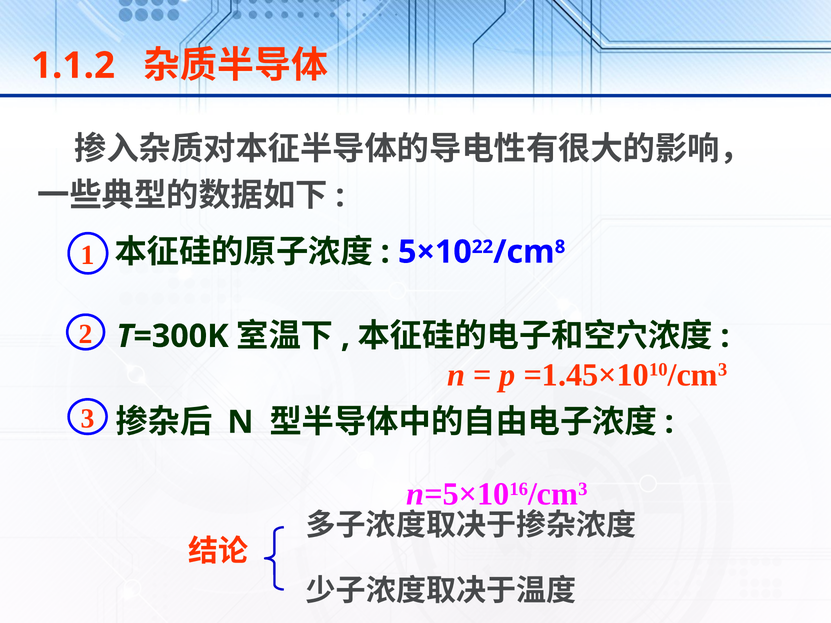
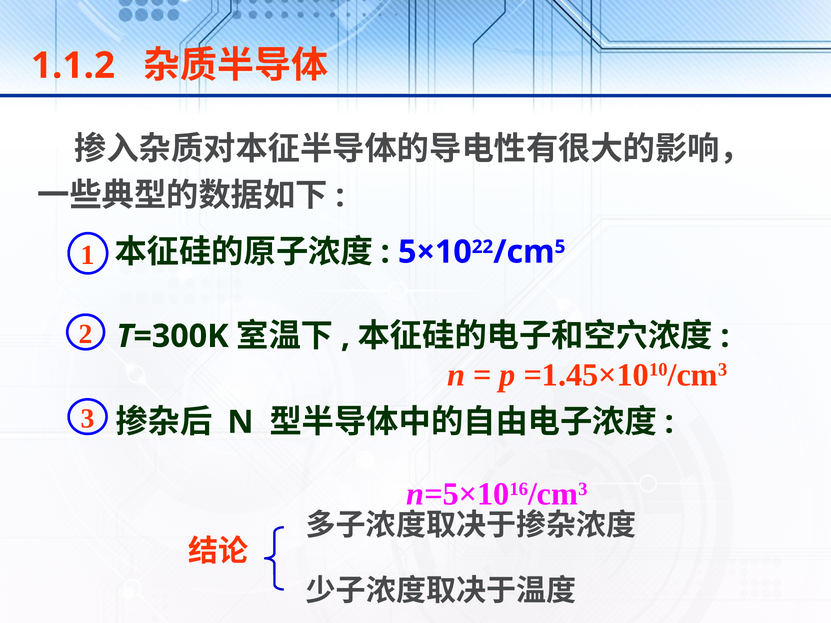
8: 8 -> 5 (560, 247)
